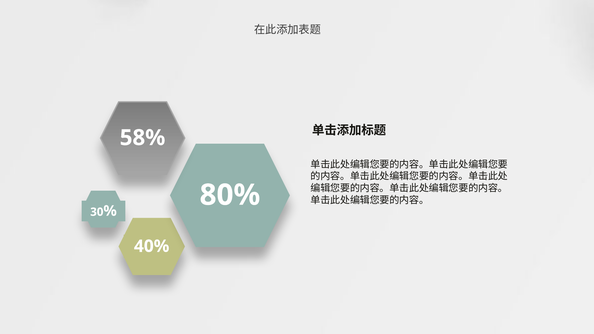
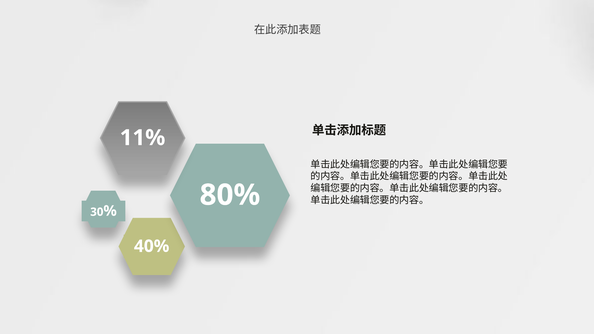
58%: 58% -> 11% (143, 138)
